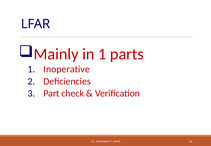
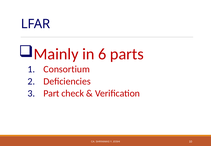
in 1: 1 -> 6 (102, 54)
Inoperative: Inoperative -> Consortium (67, 69)
